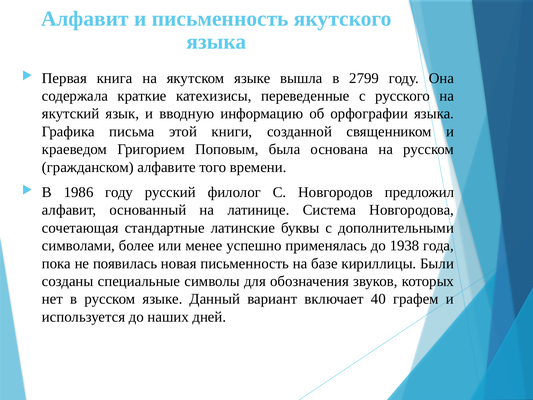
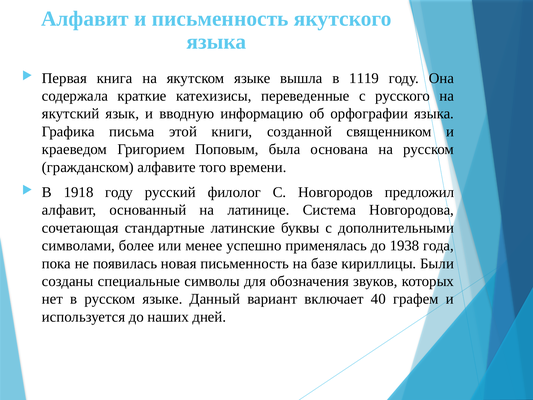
2799: 2799 -> 1119 (364, 78)
1986: 1986 -> 1918 (79, 192)
